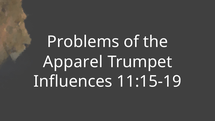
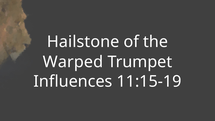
Problems: Problems -> Hailstone (83, 42)
Apparel: Apparel -> Warped (73, 62)
